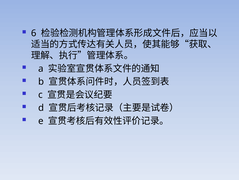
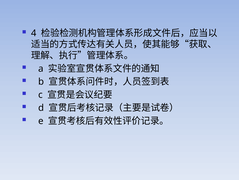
6: 6 -> 4 (34, 33)
